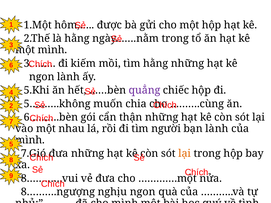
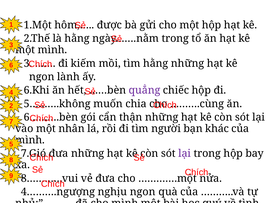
5.Khi: 5.Khi -> 6.Khi (37, 90)
nhau: nhau -> nhân (72, 129)
bạn lành: lành -> khác (217, 129)
lại colour: orange -> purple (185, 154)
8……….ngượng: 8……….ngượng -> 4……….ngượng (58, 192)
